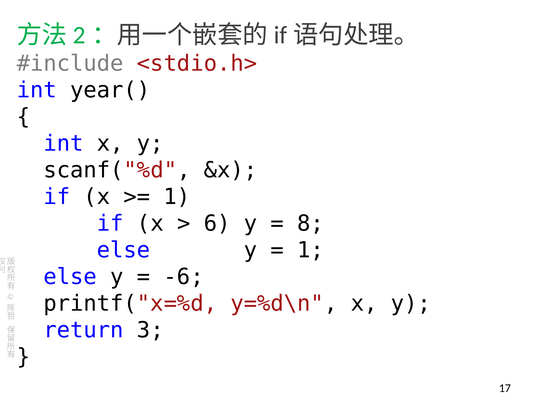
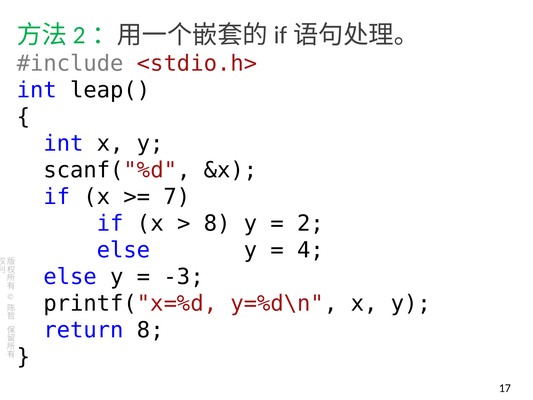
year(: year( -> leap( (110, 90)
1: 1 -> 7 (177, 197)
6: 6 -> 8 (217, 223)
8: 8 -> 2 (311, 223)
1: 1 -> 4 (311, 250)
-6: -6 -> -3 (184, 277)
return 3: 3 -> 8 (150, 330)
